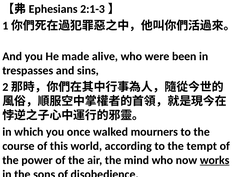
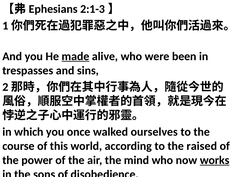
made underline: none -> present (75, 56)
mourners: mourners -> ourselves (154, 132)
tempt: tempt -> raised (202, 146)
